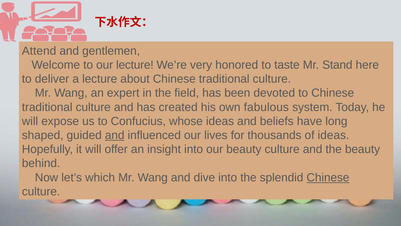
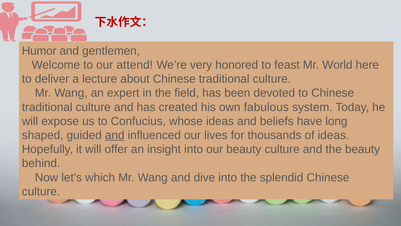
Attend: Attend -> Humor (39, 51)
our lecture: lecture -> attend (135, 65)
taste: taste -> feast (287, 65)
Stand: Stand -> World (337, 65)
Chinese underline: present -> none (328, 177)
